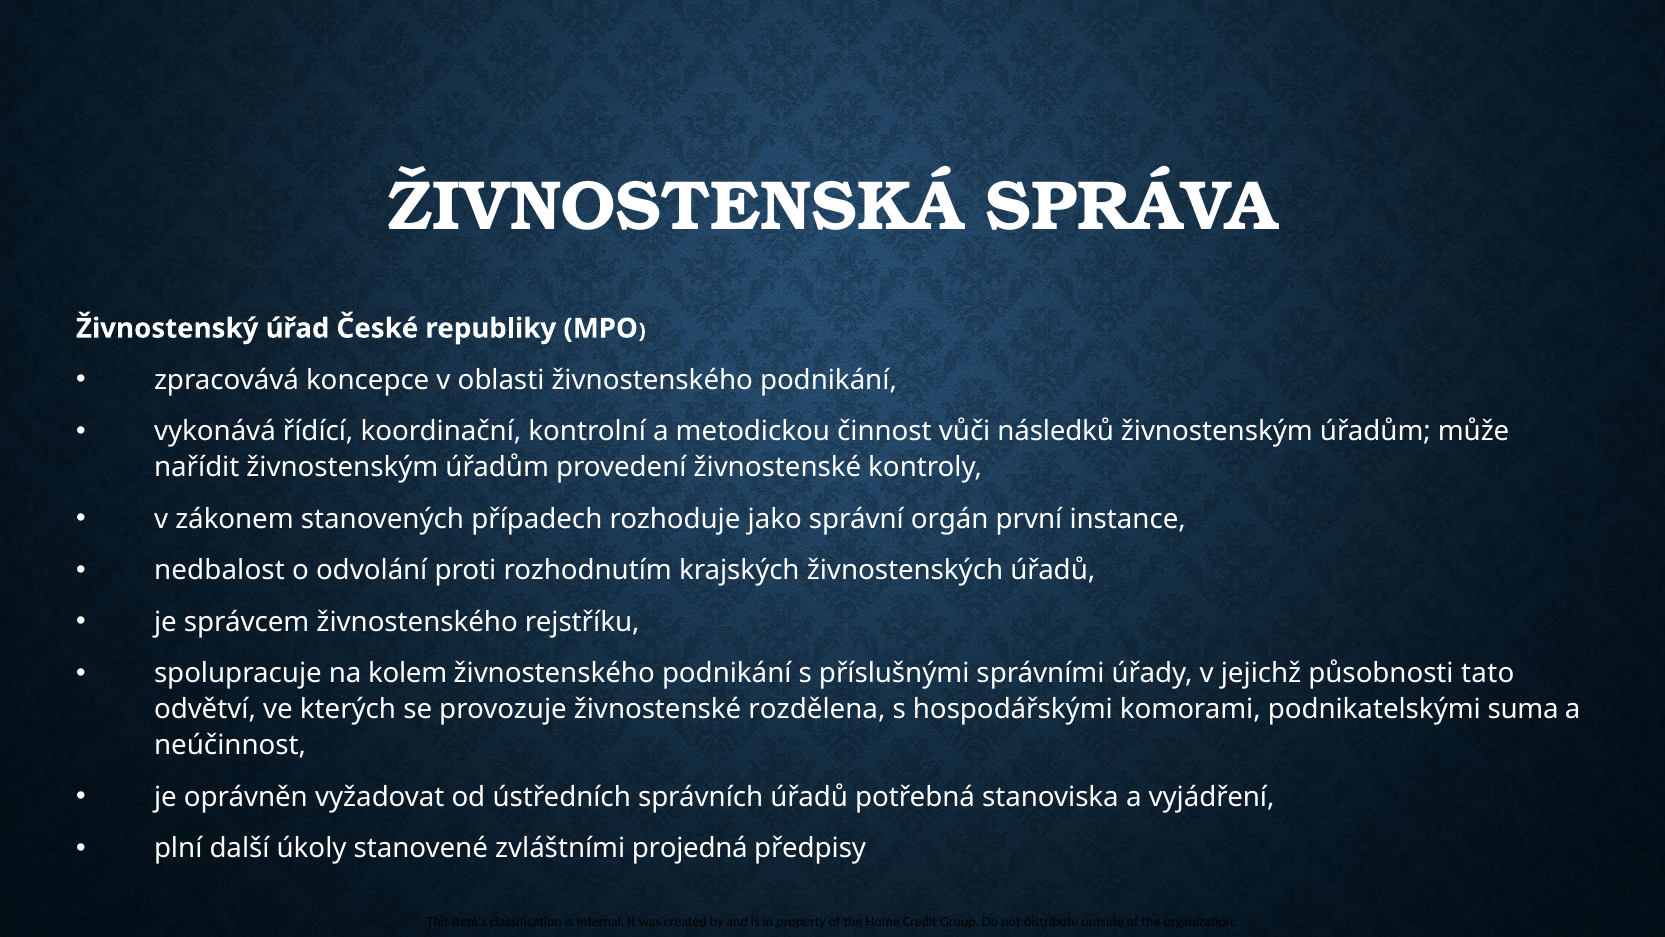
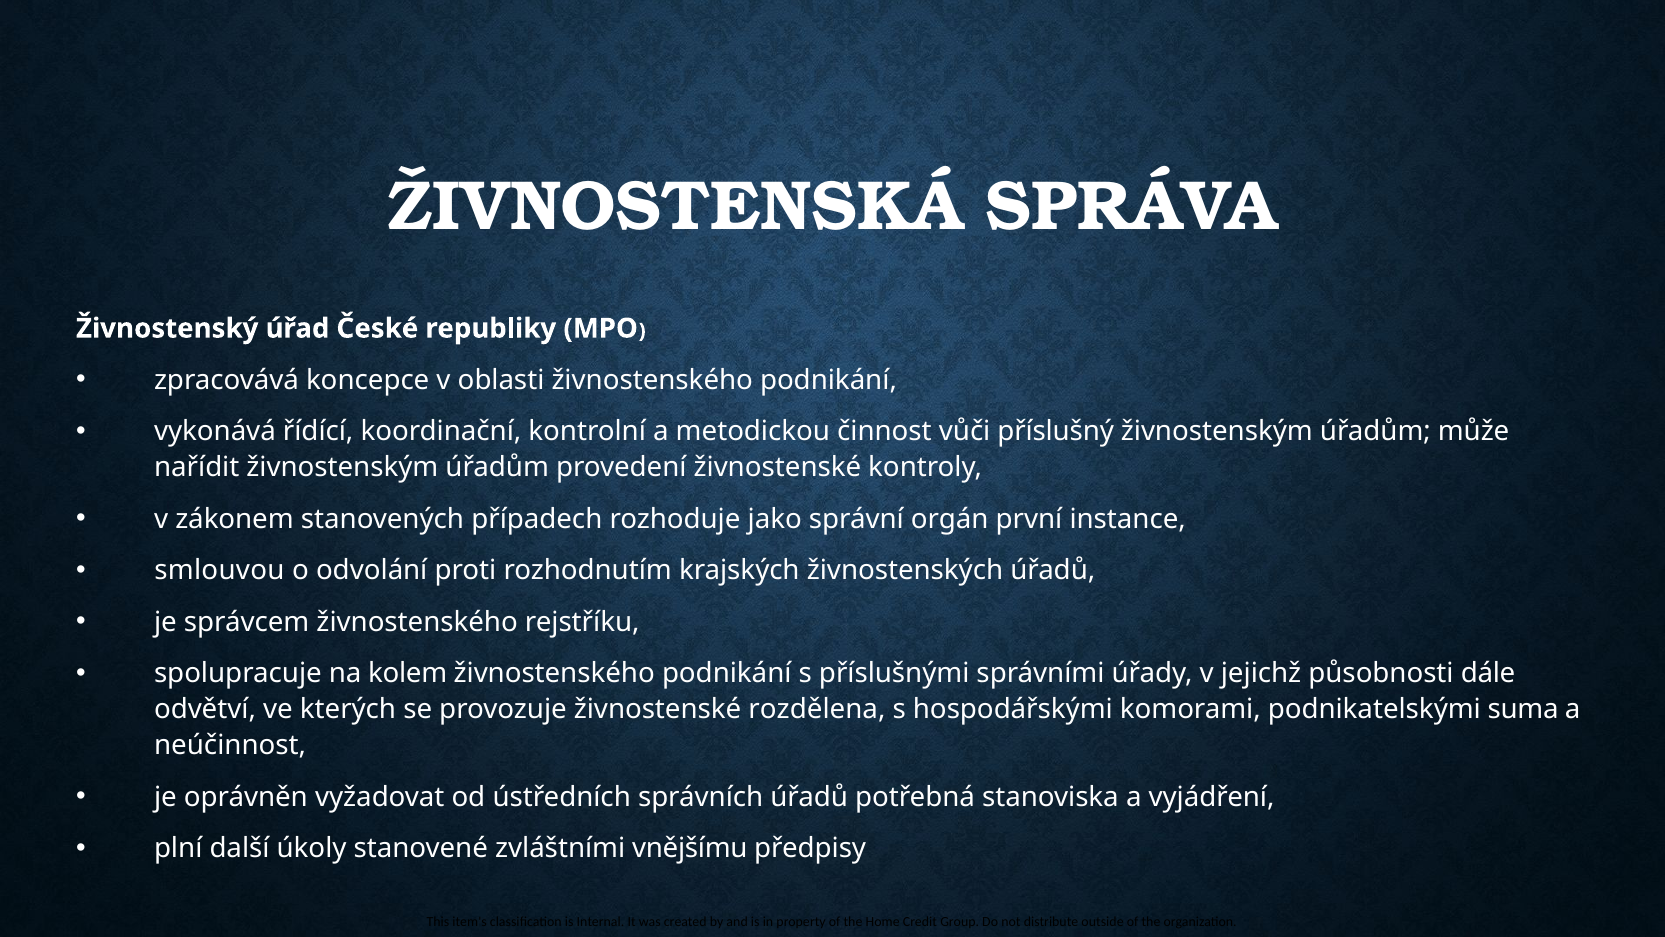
následků: následků -> příslušný (1056, 431)
nedbalost: nedbalost -> smlouvou (219, 570)
tato: tato -> dále (1488, 673)
projedná: projedná -> vnějšímu (690, 848)
